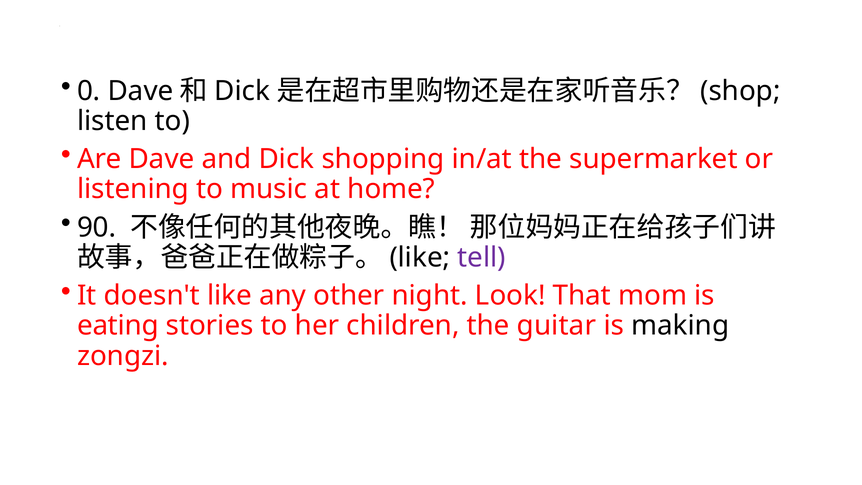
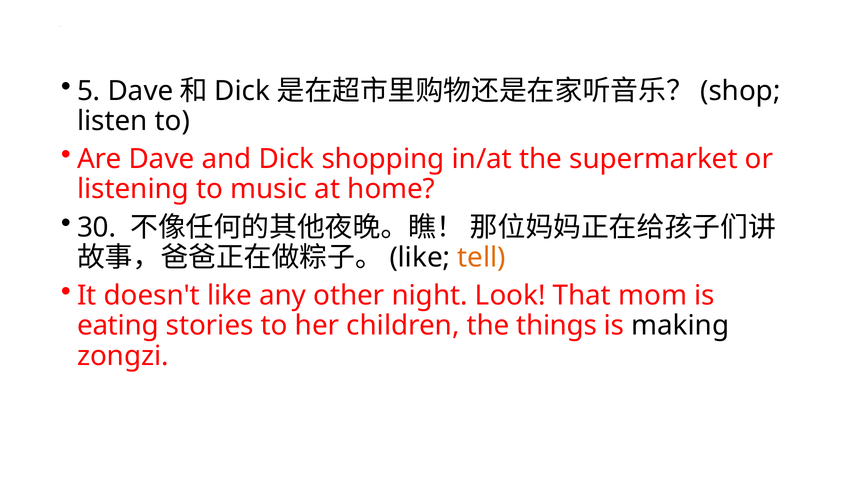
0: 0 -> 5 (89, 91)
90: 90 -> 30 (97, 227)
tell colour: purple -> orange (482, 257)
guitar: guitar -> things (557, 326)
